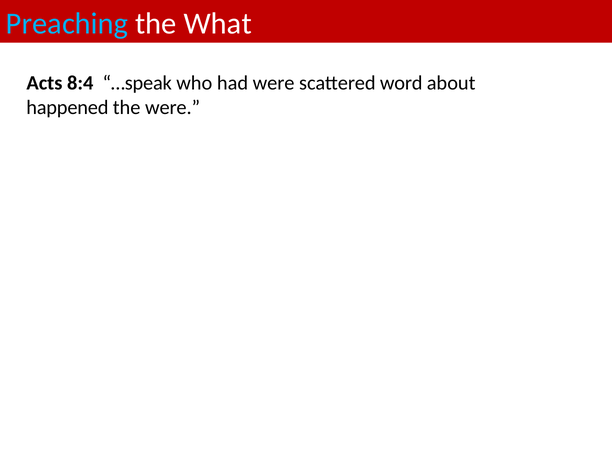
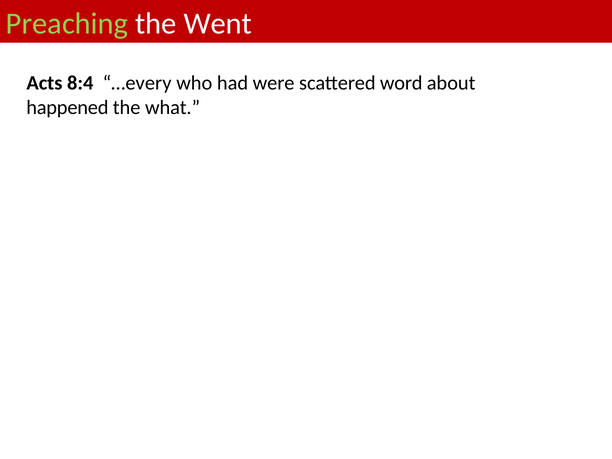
Preaching colour: light blue -> light green (67, 23)
What: What -> Went (218, 23)
…speak: …speak -> …every (137, 83)
the were: were -> what (173, 107)
